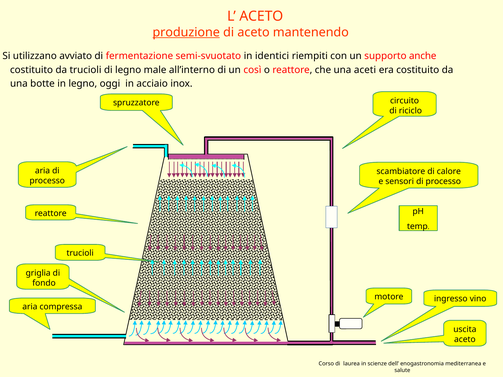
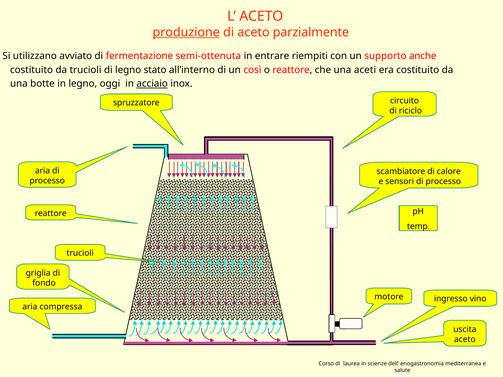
mantenendo: mantenendo -> parzialmente (311, 32)
semi-svuotato: semi-svuotato -> semi-ottenuta (208, 56)
identici: identici -> entrare (272, 56)
male: male -> stato (155, 70)
acciaio underline: none -> present (152, 84)
